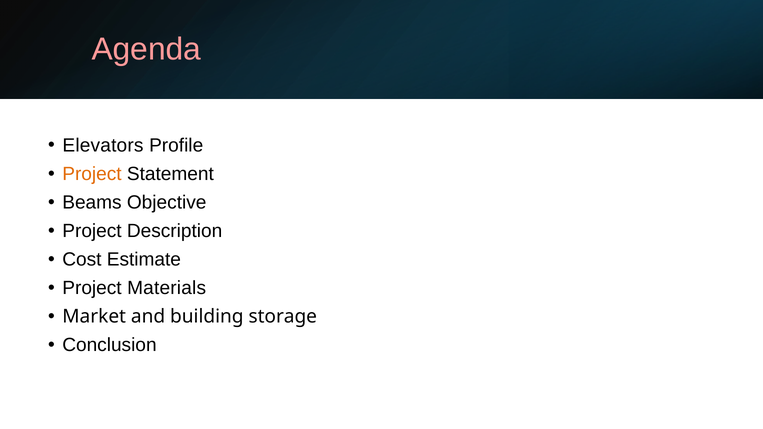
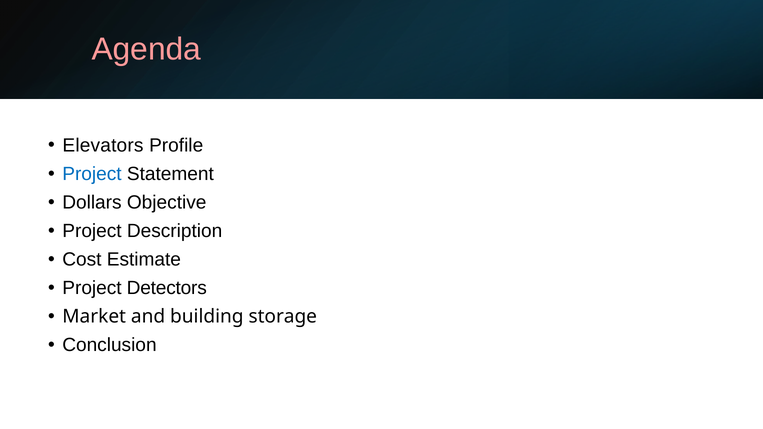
Project colour: orange -> blue (92, 174)
Beams: Beams -> Dollars (92, 203)
Materials: Materials -> Detectors (167, 288)
